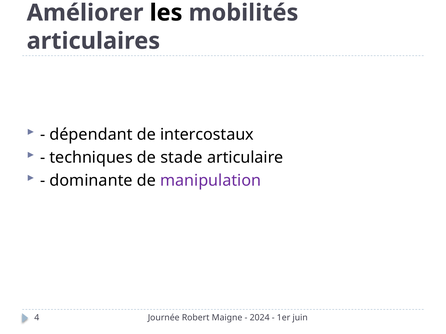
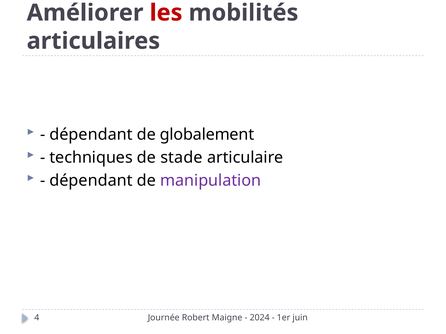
les colour: black -> red (166, 13)
intercostaux: intercostaux -> globalement (207, 135)
dominante: dominante -> dépendant (91, 181)
